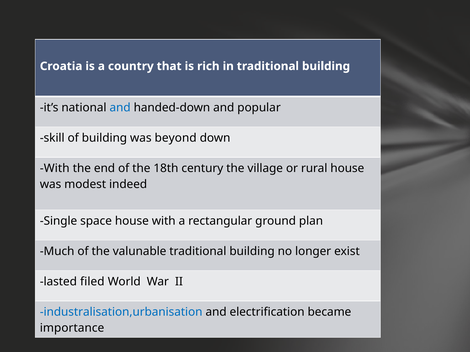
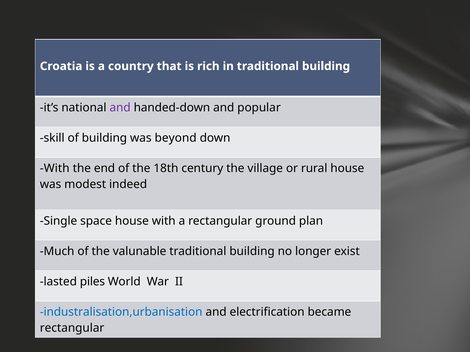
and colour: blue -> purple (120, 108)
filed: filed -> piles (92, 282)
importance: importance -> rectangular (72, 328)
